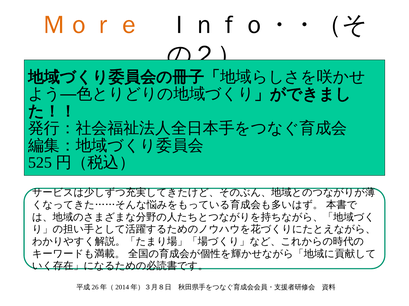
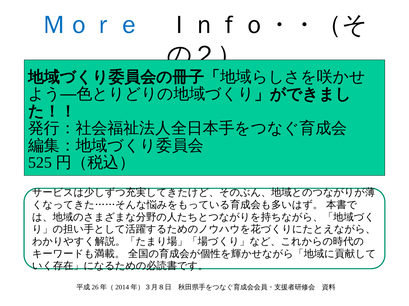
Ｍｏｒｅ colour: orange -> blue (92, 25)
